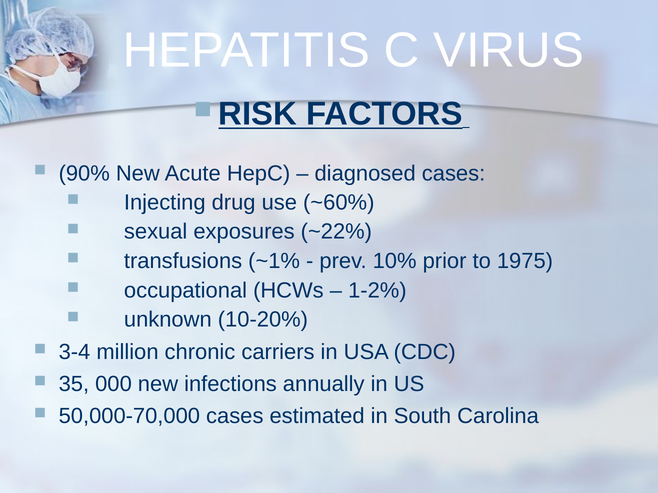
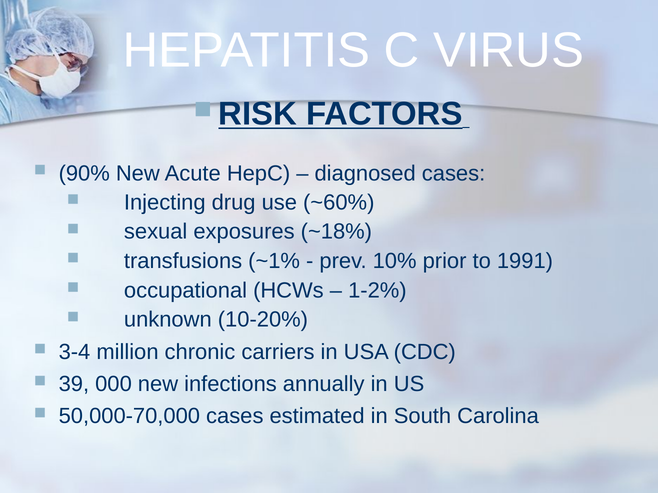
~22%: ~22% -> ~18% (336, 232)
1975: 1975 -> 1991 (525, 261)
35: 35 -> 39 (74, 385)
